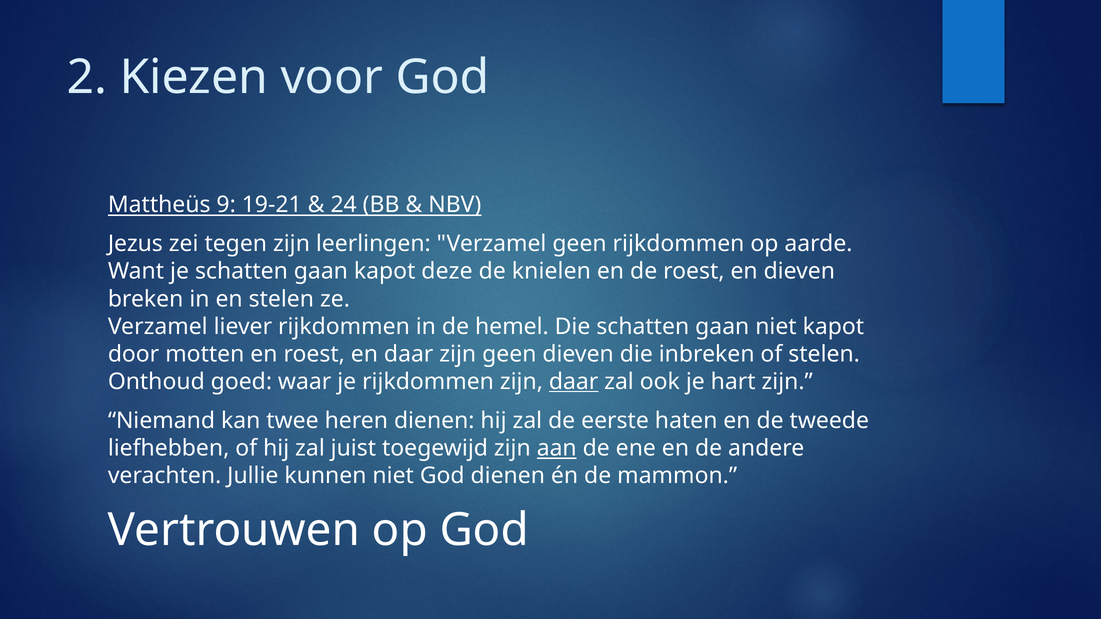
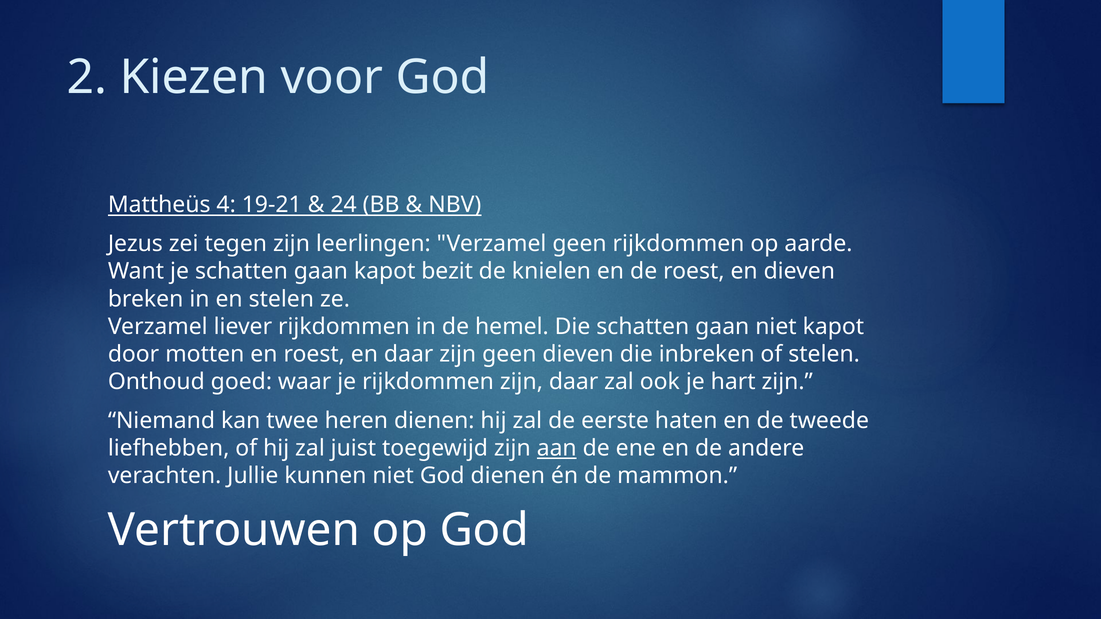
9: 9 -> 4 (226, 205)
deze: deze -> bezit (447, 272)
daar underline: present -> none (574, 382)
